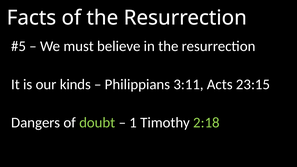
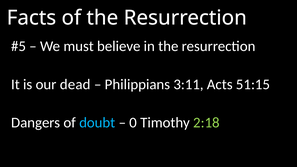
kinds: kinds -> dead (75, 84)
23:15: 23:15 -> 51:15 (253, 84)
doubt colour: light green -> light blue (97, 123)
1: 1 -> 0 (133, 123)
